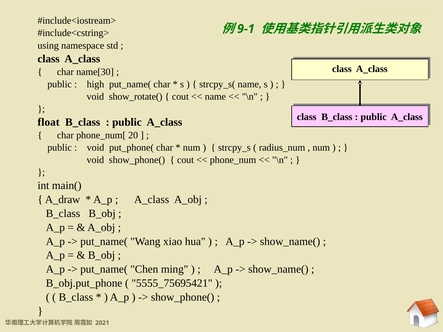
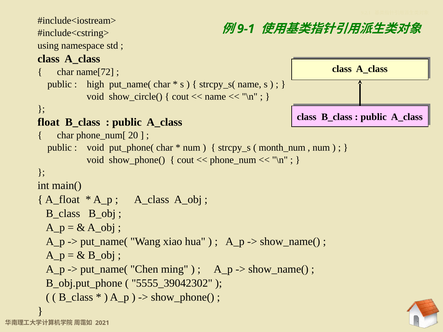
name[30: name[30 -> name[72 (95, 72)
show_rotate(: show_rotate( -> show_circle( (136, 97)
radius_num: radius_num -> month_num (282, 148)
A_draw: A_draw -> A_float (62, 200)
5555_75695421: 5555_75695421 -> 5555_39042302 (172, 283)
